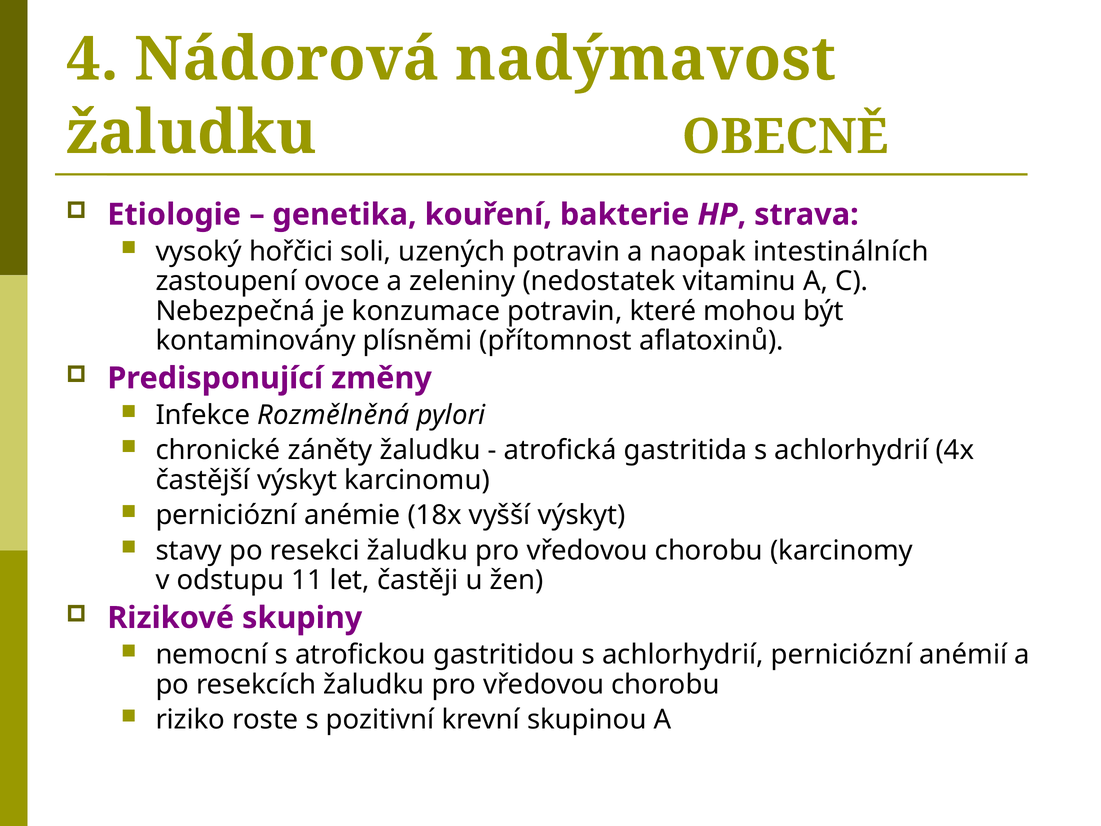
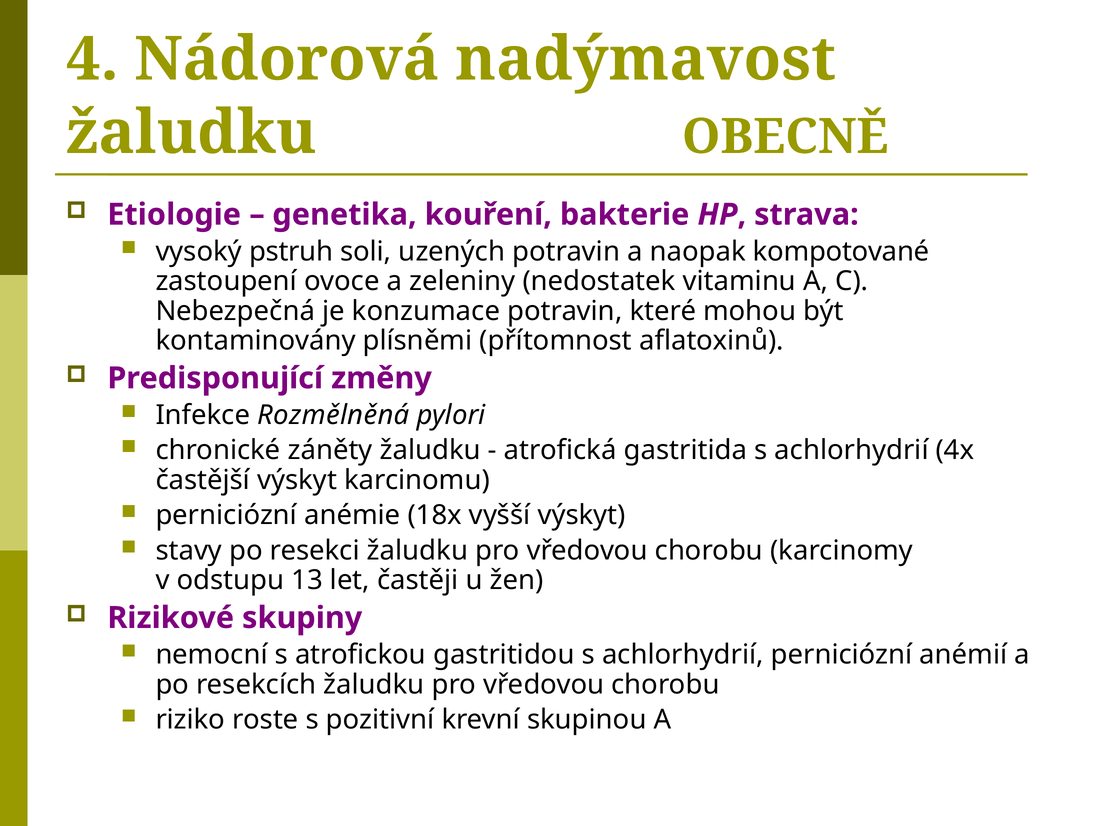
hořčici: hořčici -> pstruh (291, 251)
intestinálních: intestinálních -> kompotované (841, 251)
11: 11 -> 13 (307, 580)
